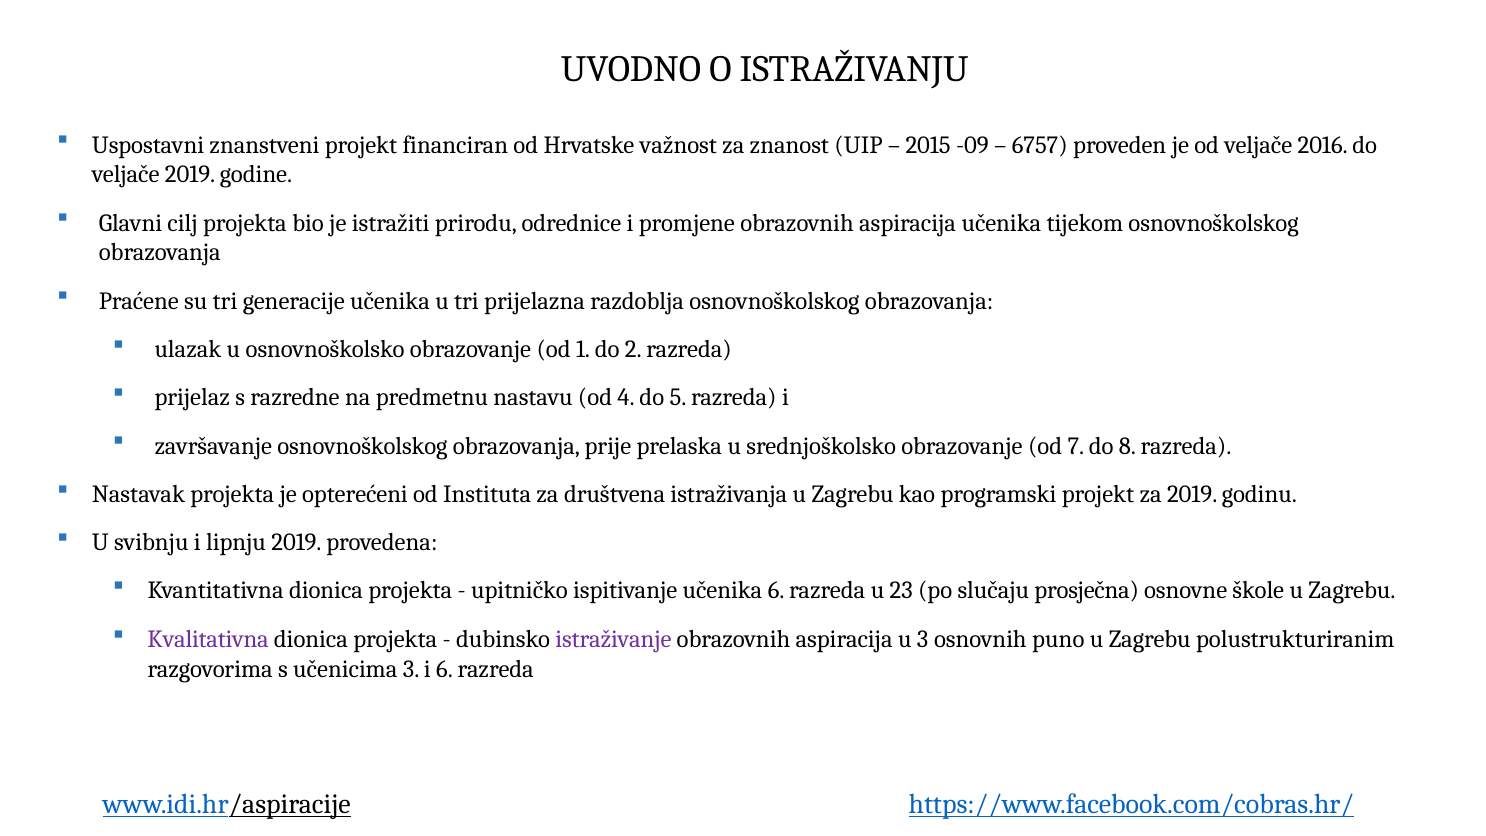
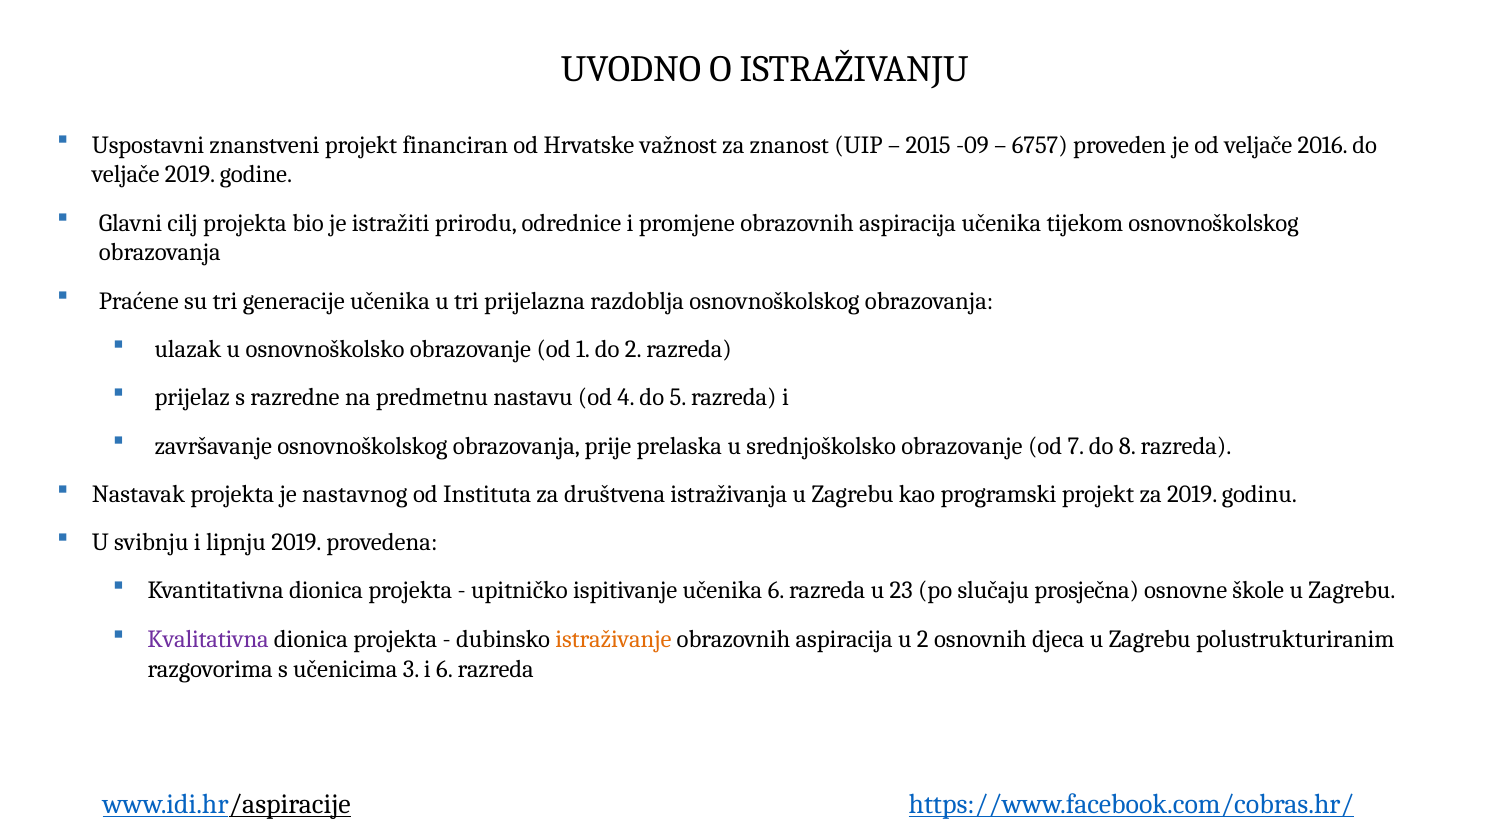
opterećeni: opterećeni -> nastavnog (355, 494)
istraživanje colour: purple -> orange (613, 639)
u 3: 3 -> 2 (923, 639)
puno: puno -> djeca (1058, 639)
